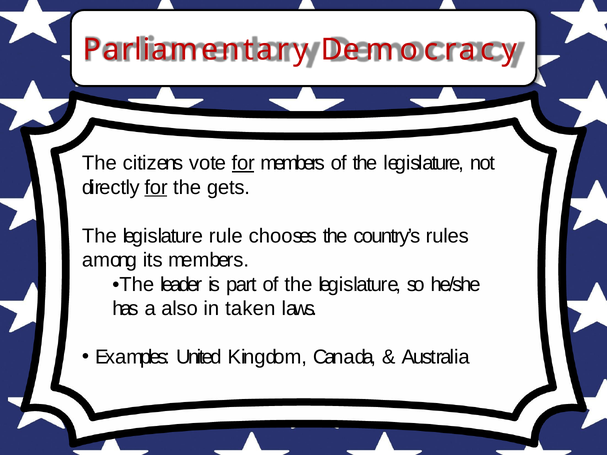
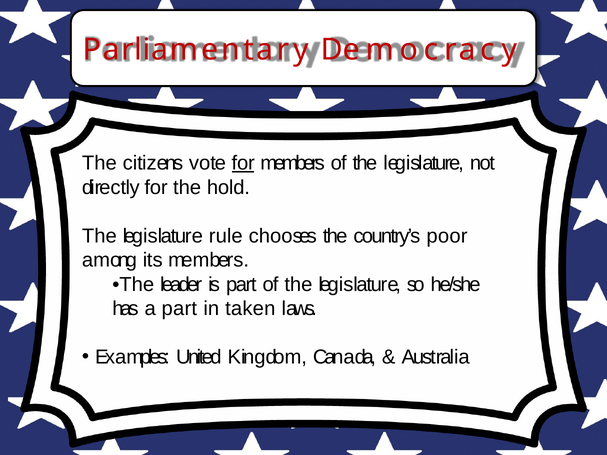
for underline: present -> none (156, 188)
gets: gets -> hold (228, 188)
rules: rules -> poor (447, 236)
a also: also -> part (179, 309)
